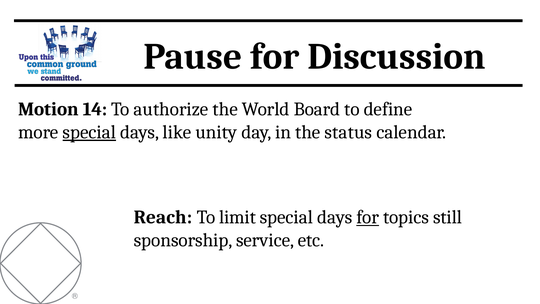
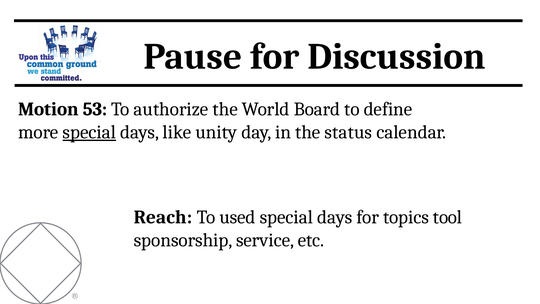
14: 14 -> 53 (95, 109)
limit: limit -> used (237, 217)
for underline: present -> none (368, 217)
still: still -> tool (448, 217)
